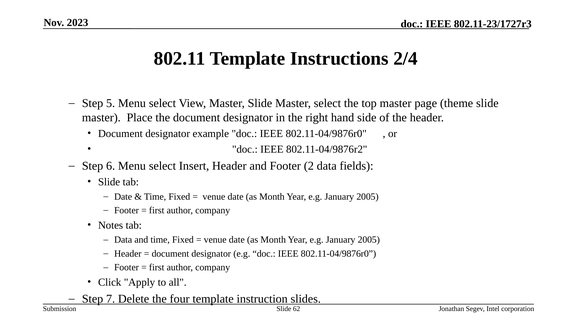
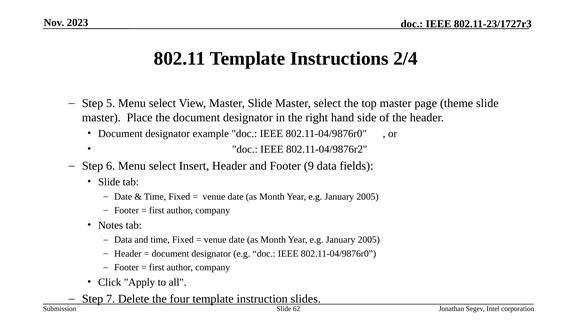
2: 2 -> 9 (309, 166)
